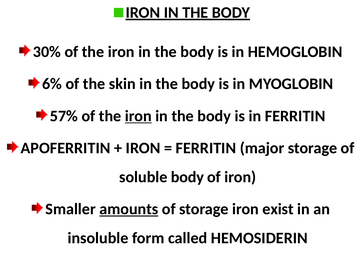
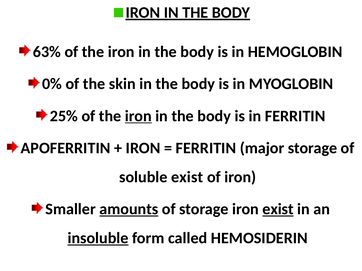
30%: 30% -> 63% (47, 52)
6%: 6% -> 0% (52, 84)
57%: 57% -> 25% (64, 116)
soluble body: body -> exist (187, 177)
exist underline: none -> present (278, 210)
insoluble underline: none -> present (98, 238)
